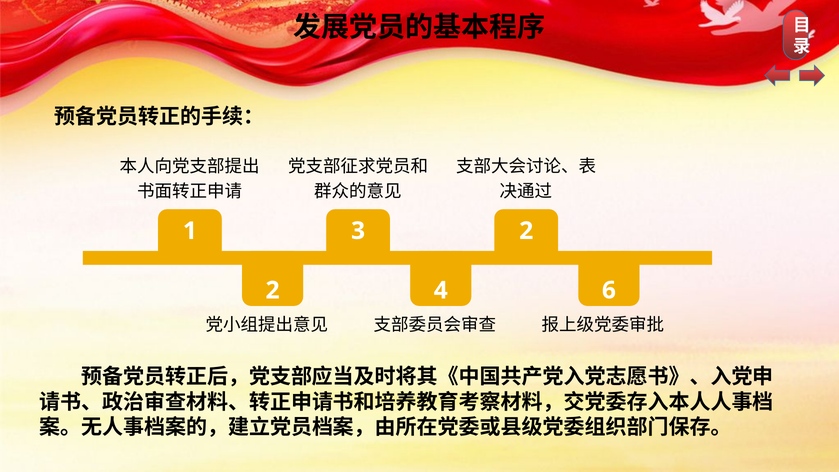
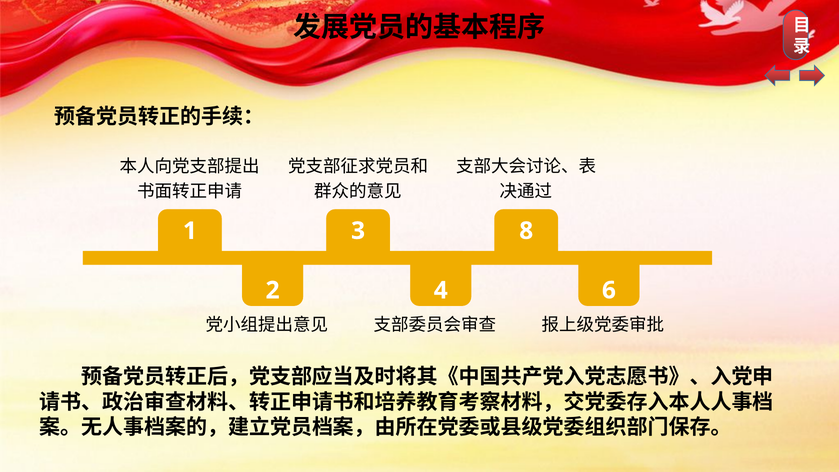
3 2: 2 -> 8 (526, 231)
